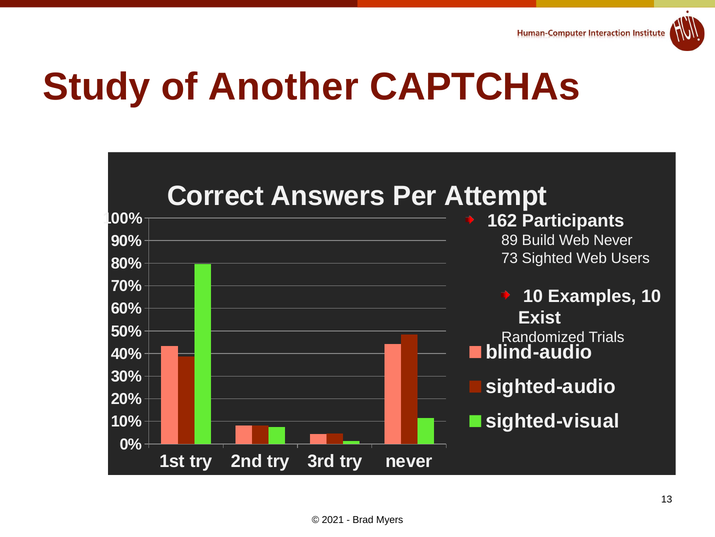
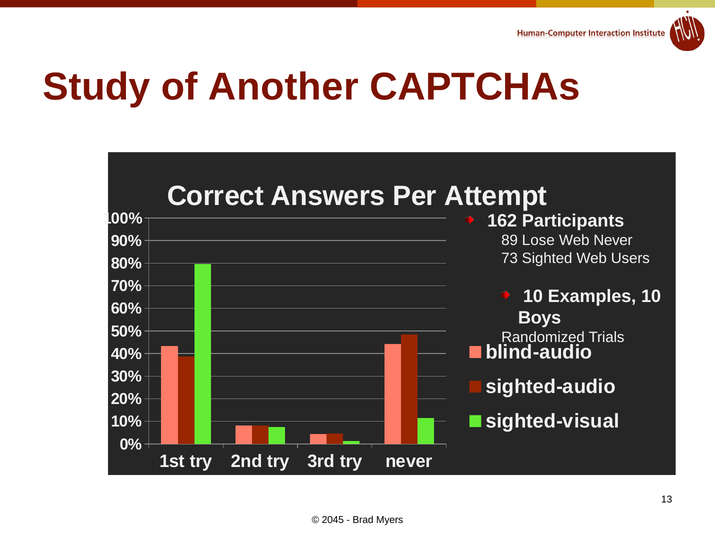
Build: Build -> Lose (538, 240)
Exist: Exist -> Boys (540, 317)
2021: 2021 -> 2045 (333, 519)
